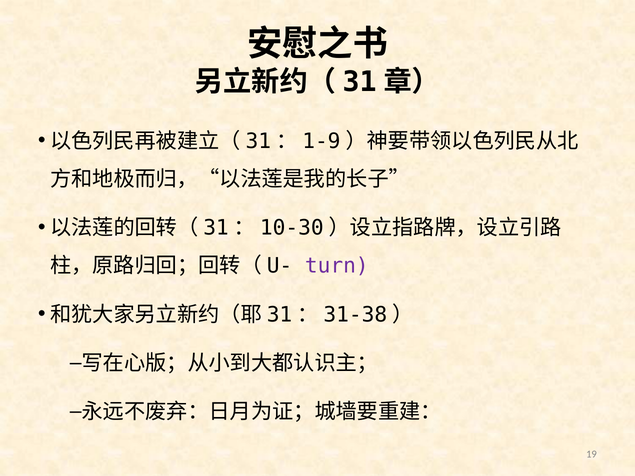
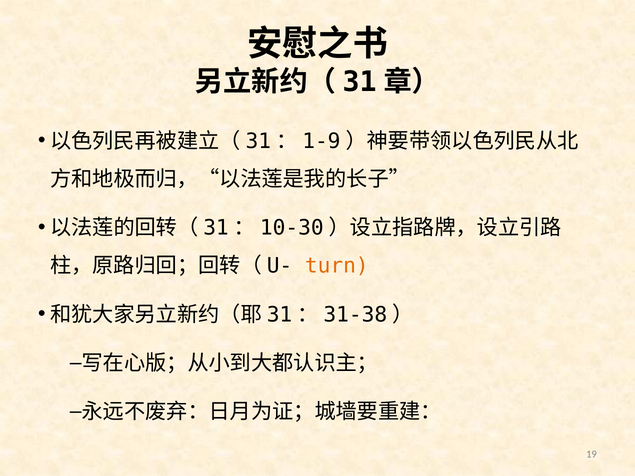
turn colour: purple -> orange (337, 266)
